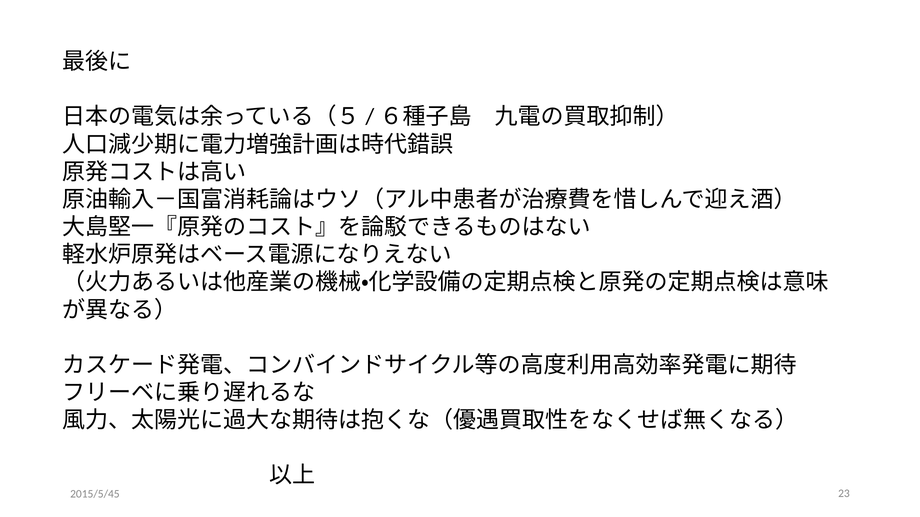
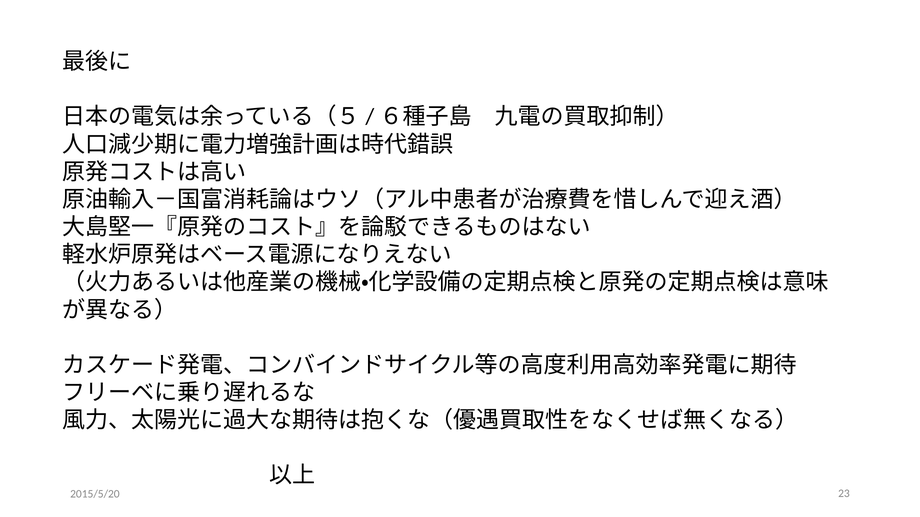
2015/5/45: 2015/5/45 -> 2015/5/20 (95, 494)
